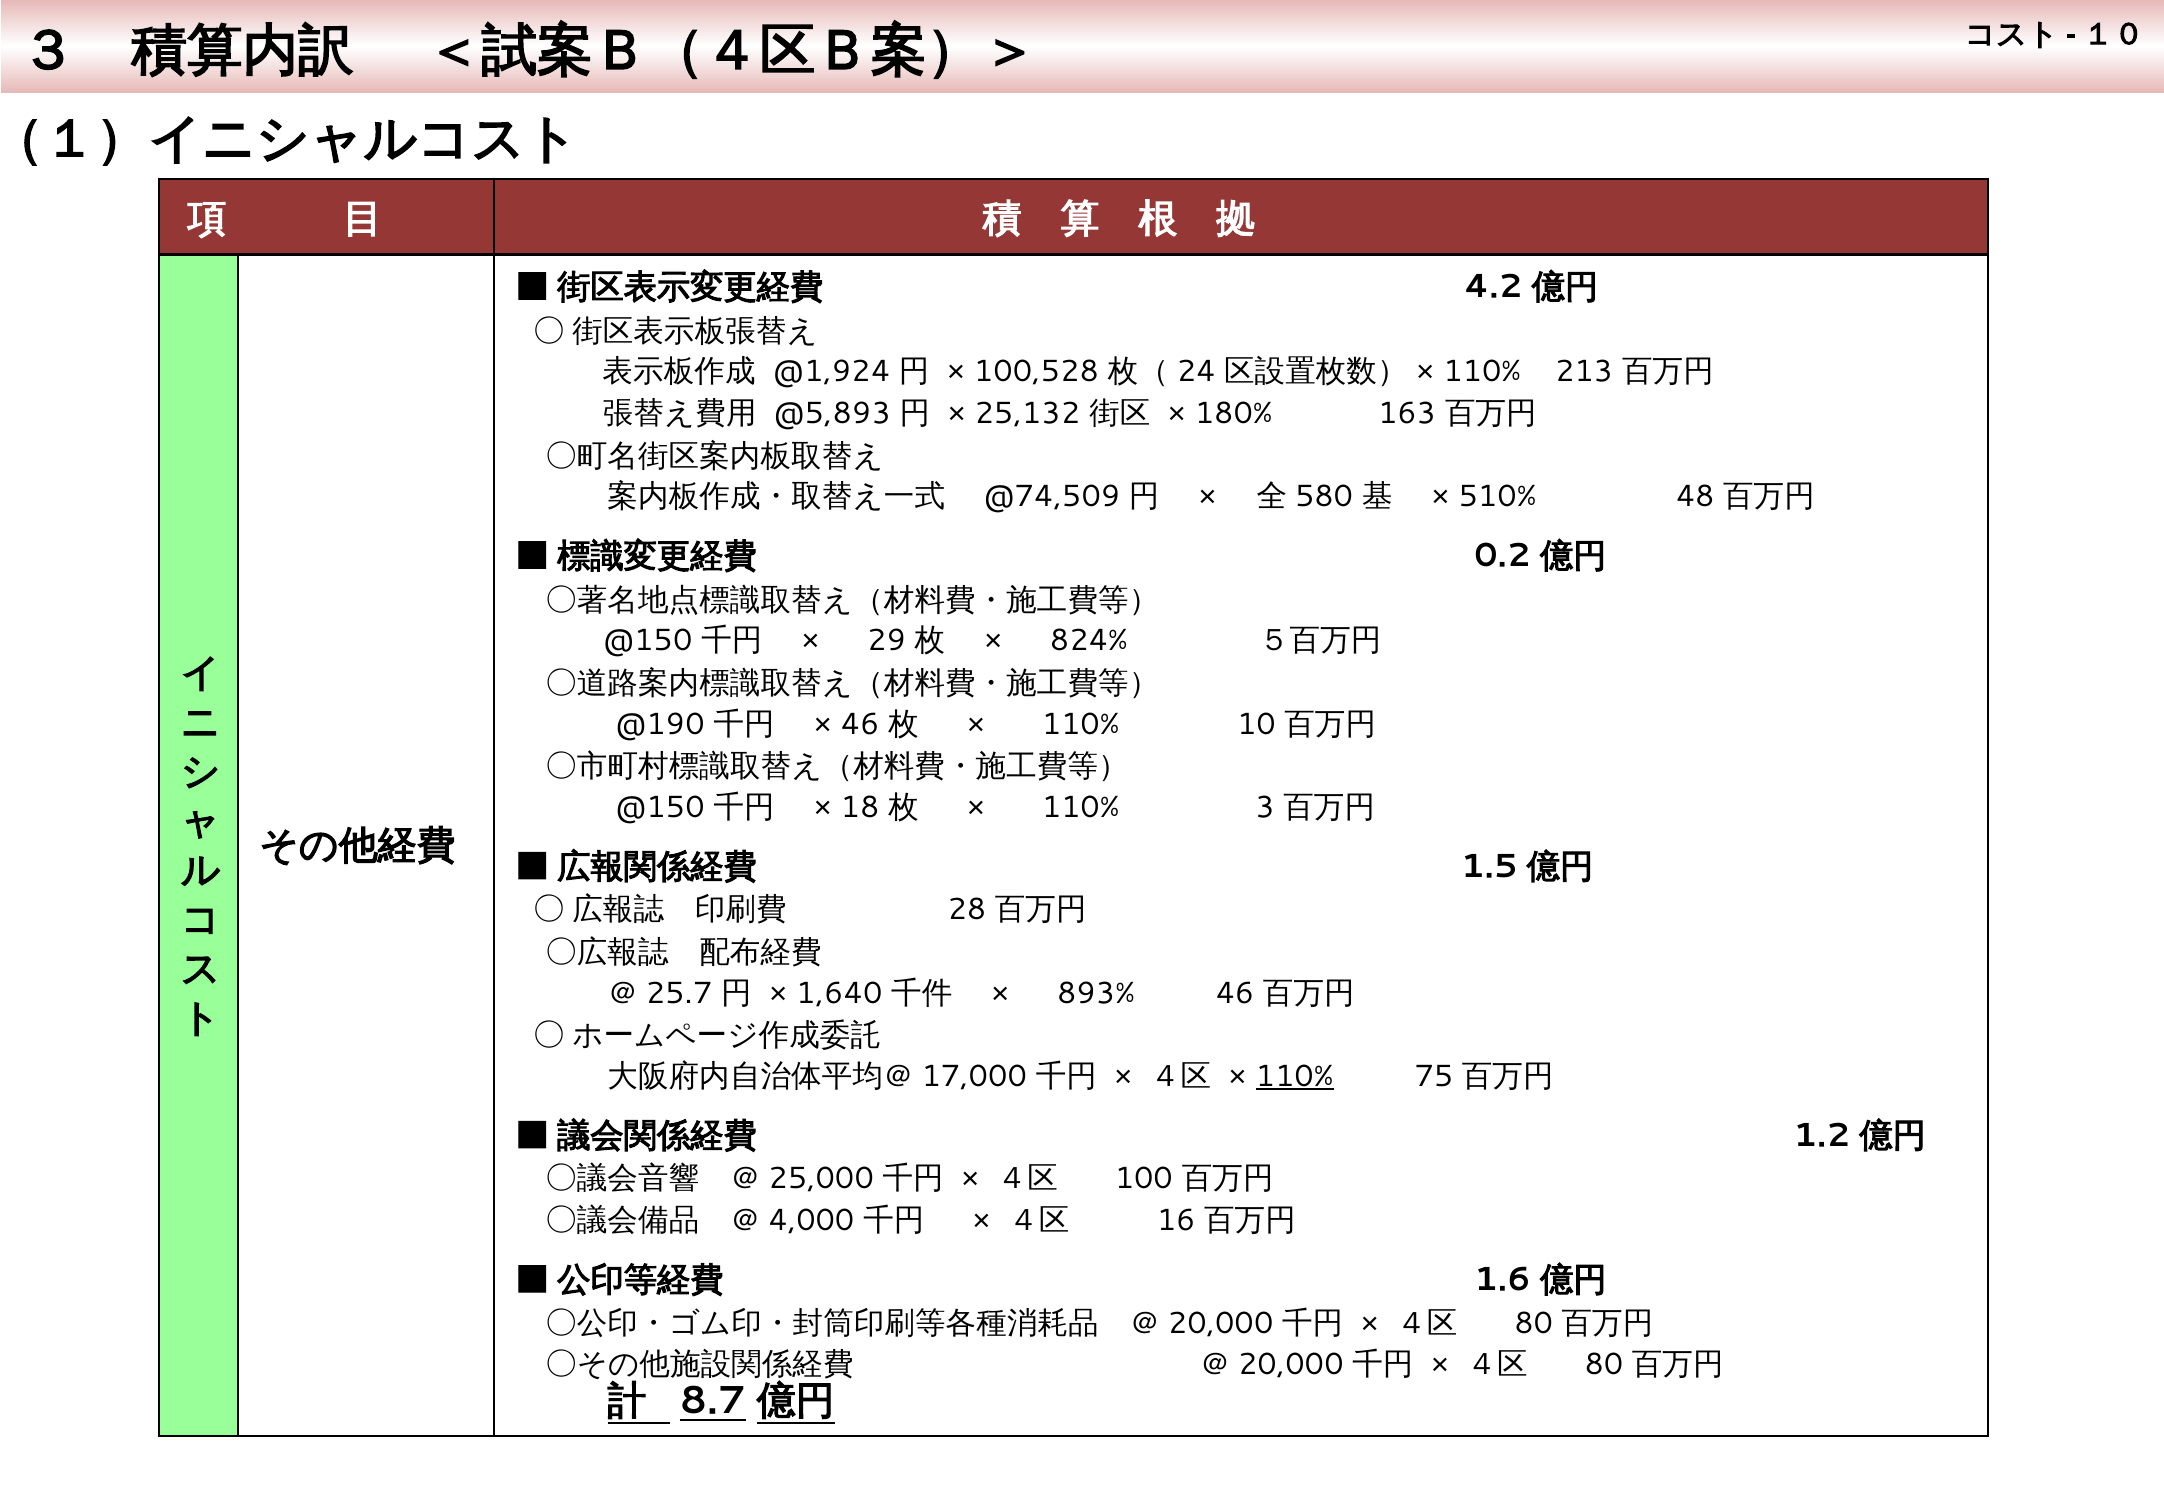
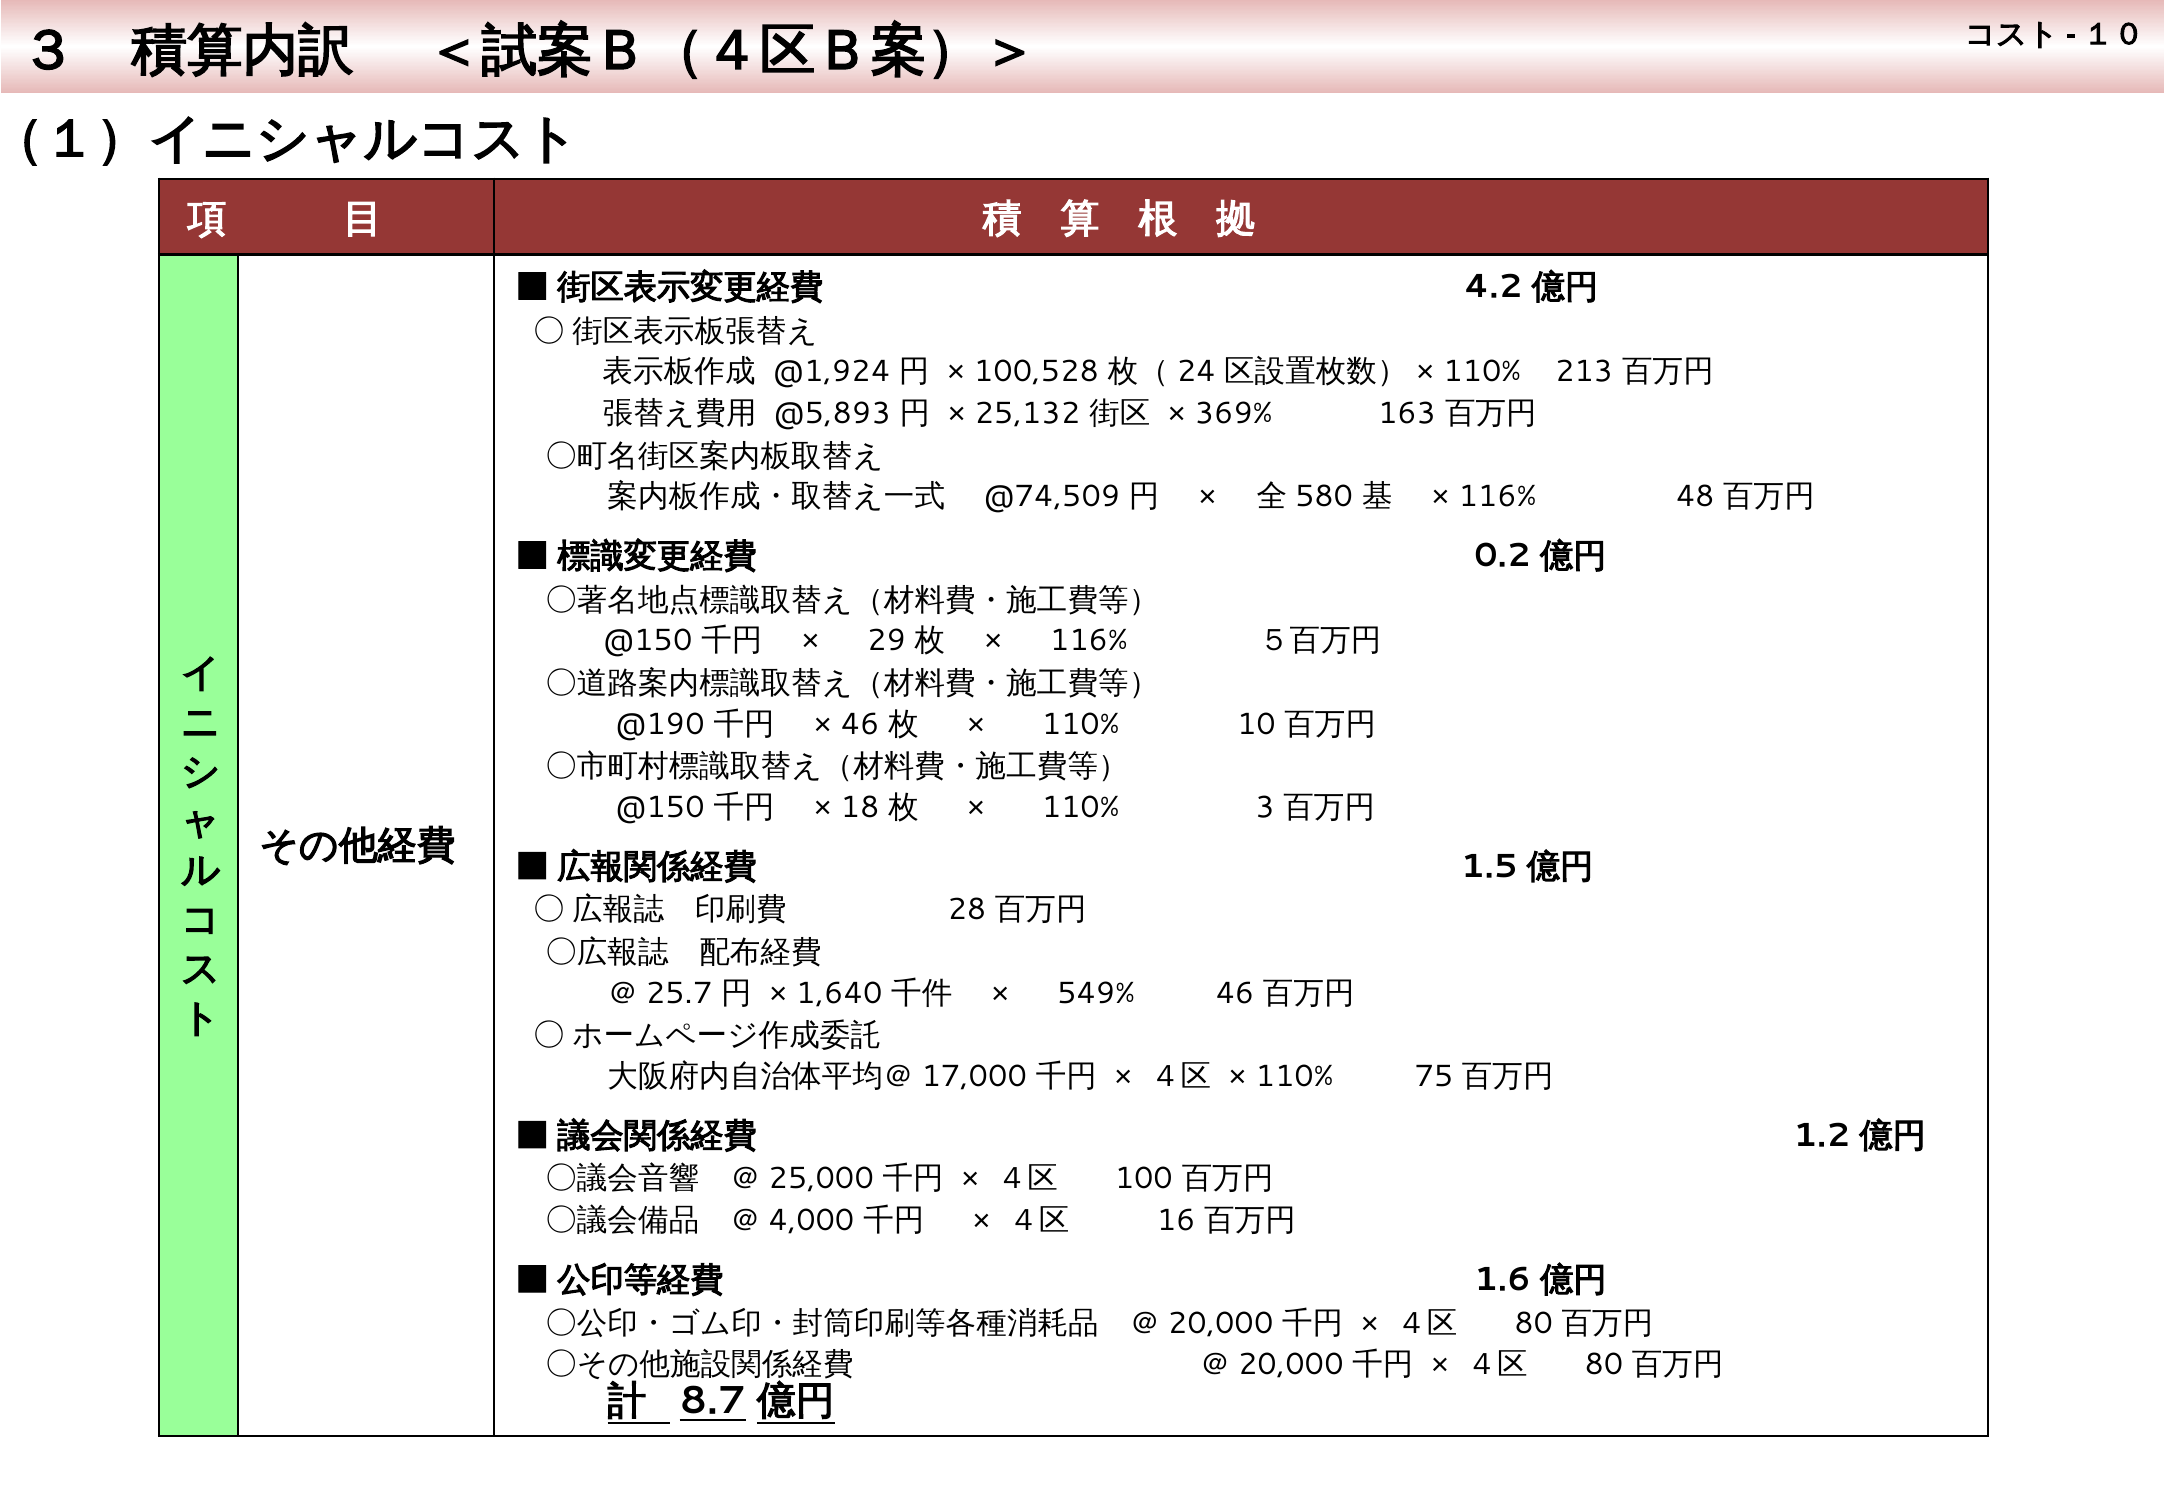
180%: 180% -> 369% (1234, 413)
510%: 510% -> 116% (1498, 497)
824%: 824% -> 116% (1089, 641)
893%: 893% -> 549% (1096, 993)
110% underline: present -> none (1295, 1076)
